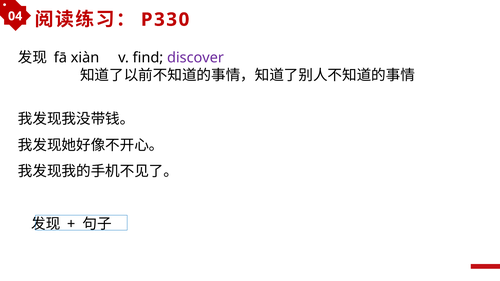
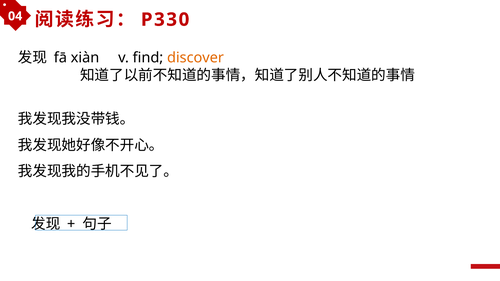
discover colour: purple -> orange (195, 58)
